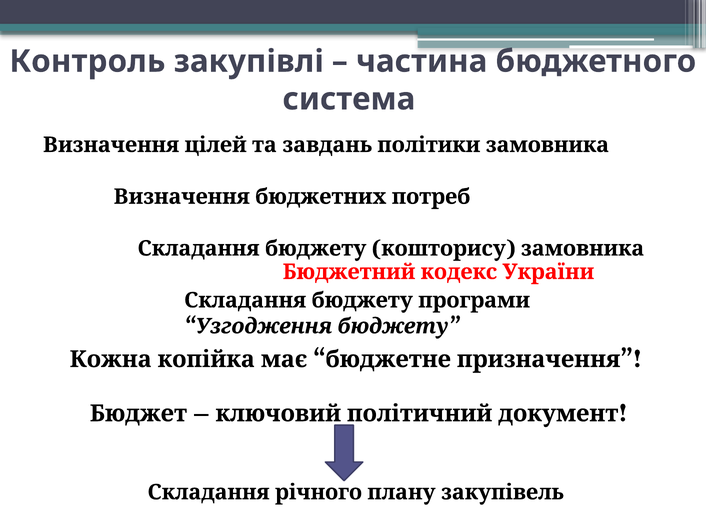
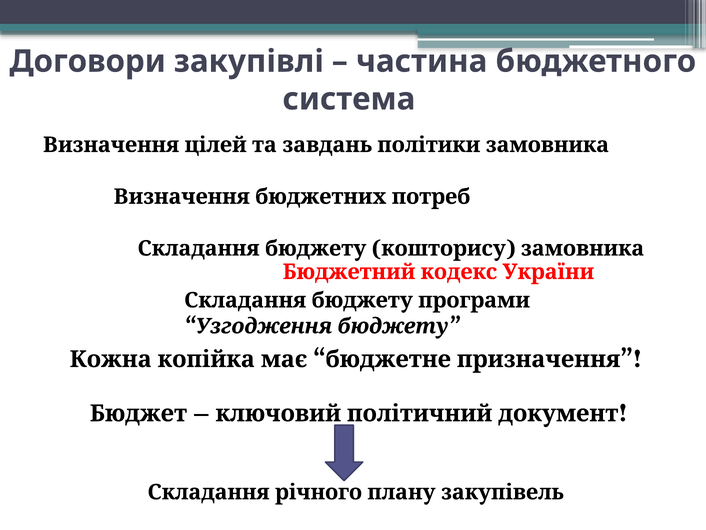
Контроль: Контроль -> Договори (88, 61)
